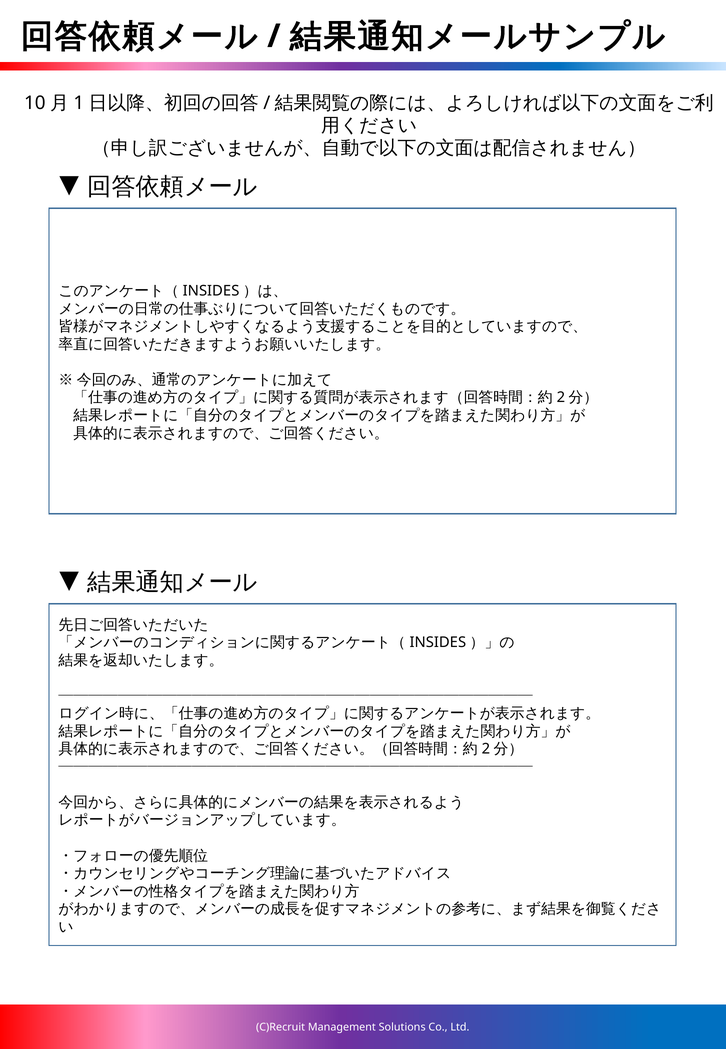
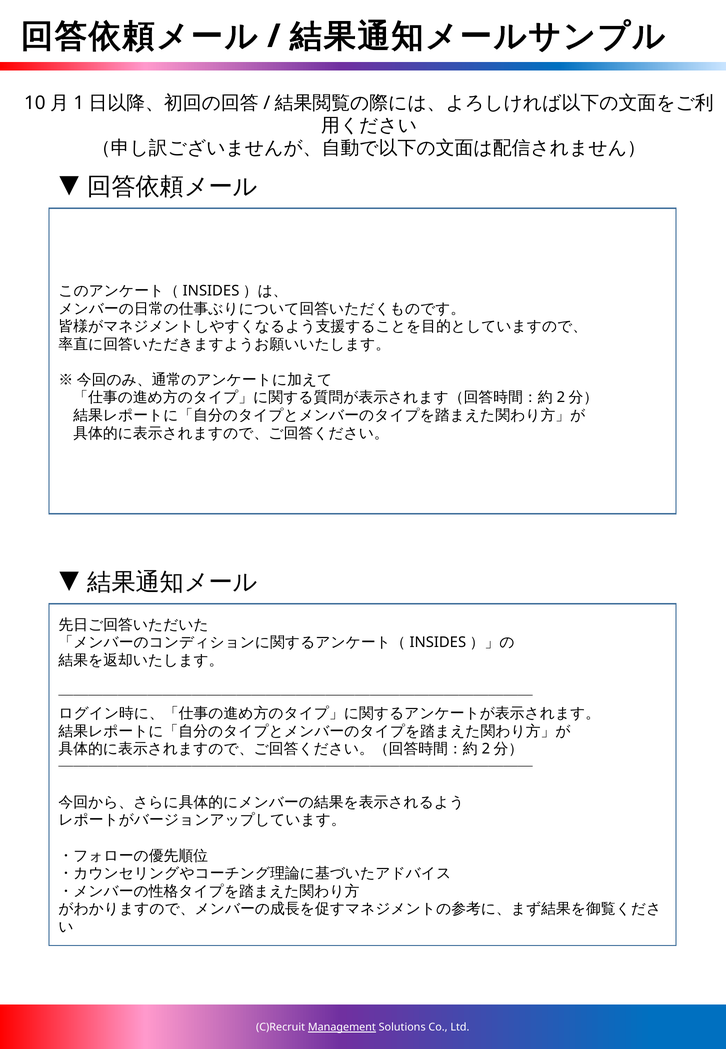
Management underline: none -> present (342, 1027)
